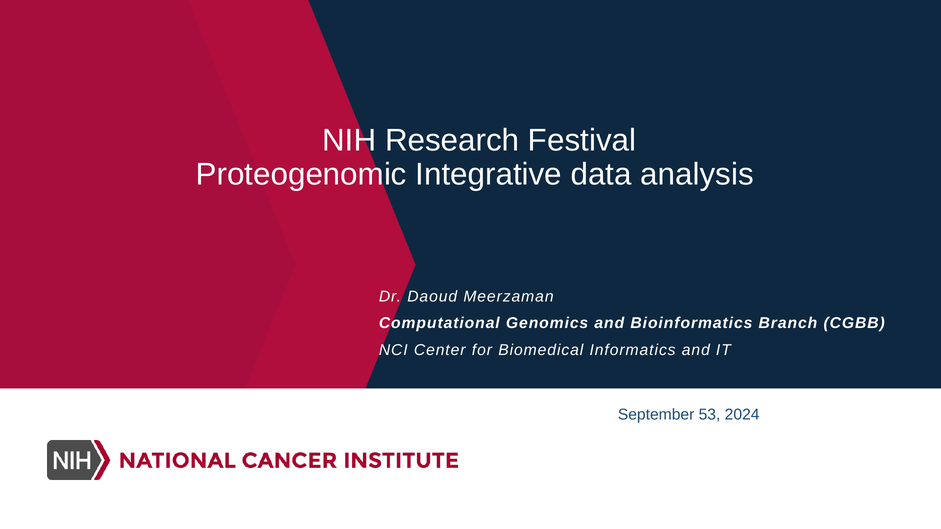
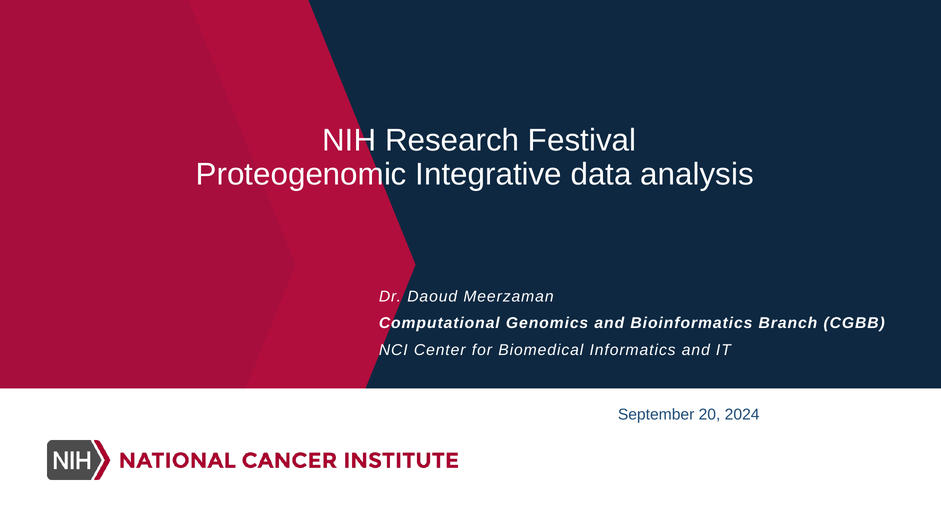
53: 53 -> 20 (710, 415)
